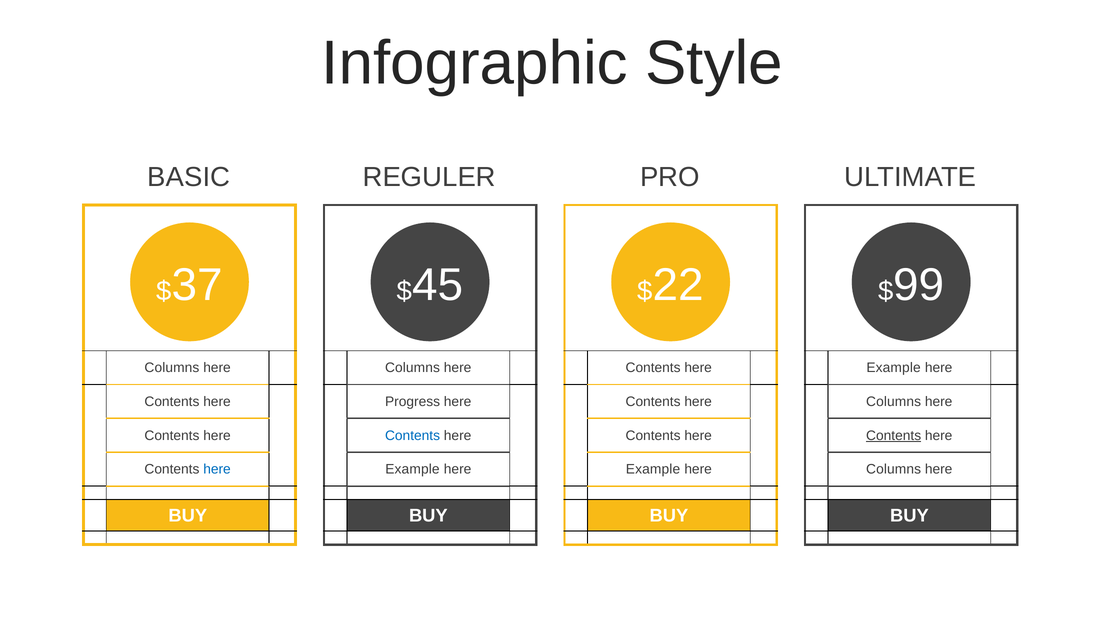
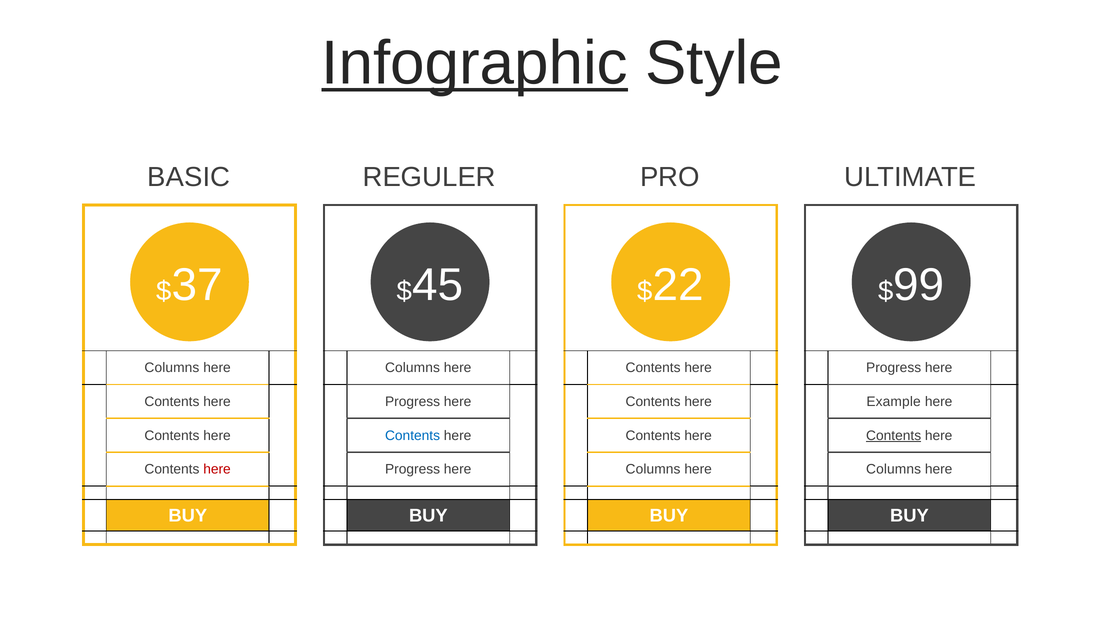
Infographic underline: none -> present (475, 63)
Example: Example -> Progress (894, 368)
Columns: Columns -> Example (894, 402)
here colour: blue -> red (217, 469)
Example: Example -> Progress (413, 469)
Example: Example -> Columns (653, 469)
